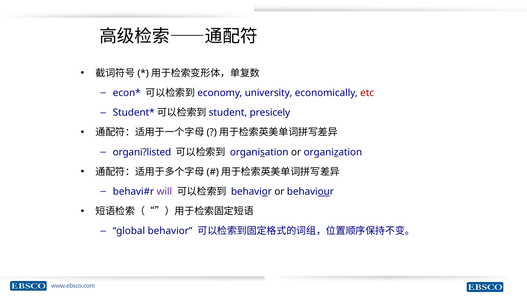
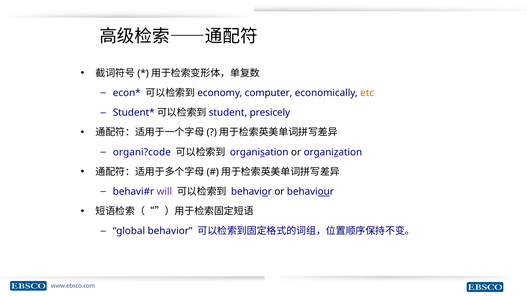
university: university -> computer (269, 93)
etc colour: red -> orange (367, 93)
organi?listed: organi?listed -> organi?code (142, 152)
